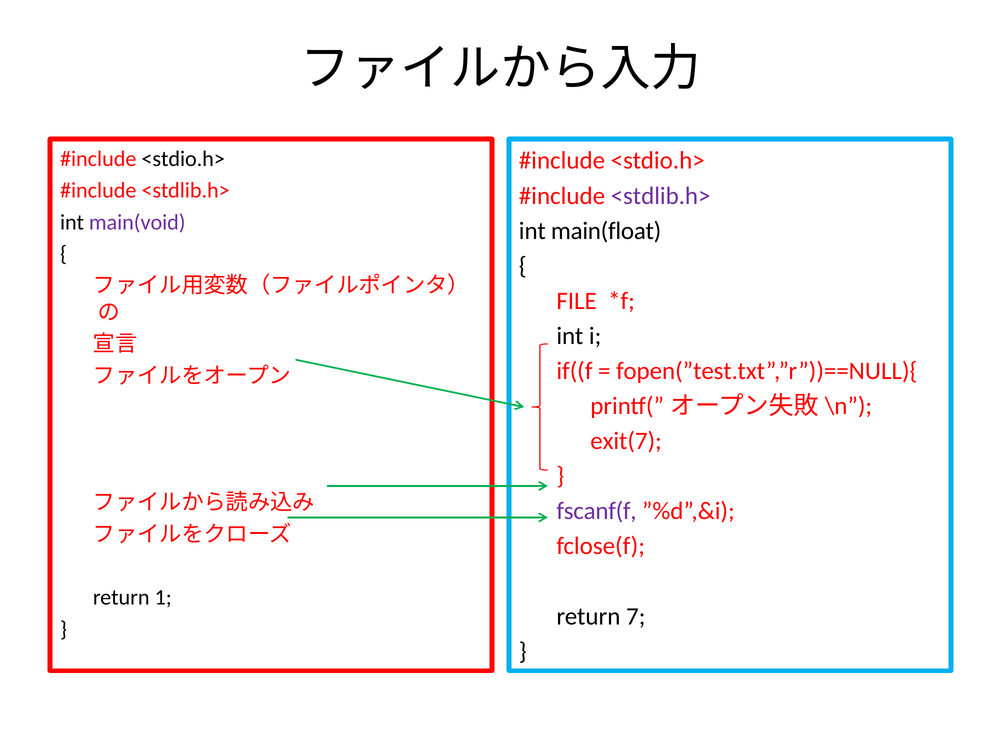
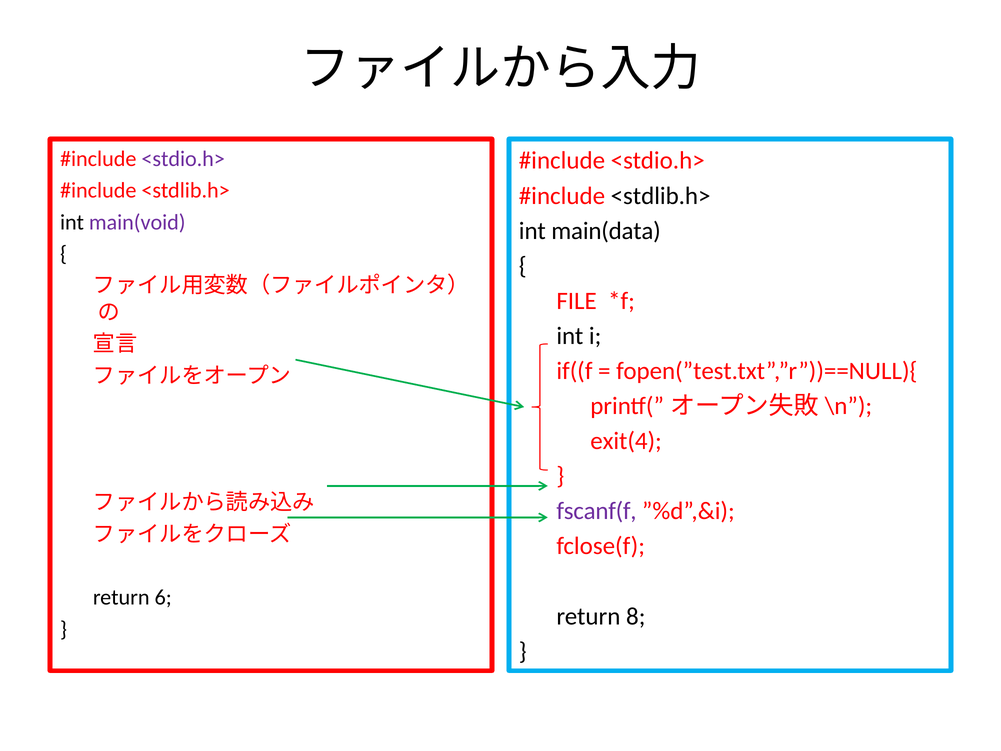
<stdio.h> colour: black -> purple (183, 159)
<stdlib.h> colour: purple -> black (661, 196)
main(float: main(float -> main(data (606, 231)
exit(7: exit(7 -> exit(4 (626, 441)
1: 1 -> 6 (163, 597)
7: 7 -> 8 (636, 616)
